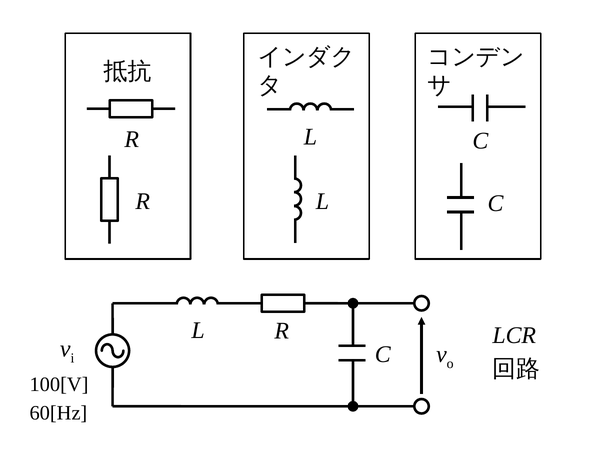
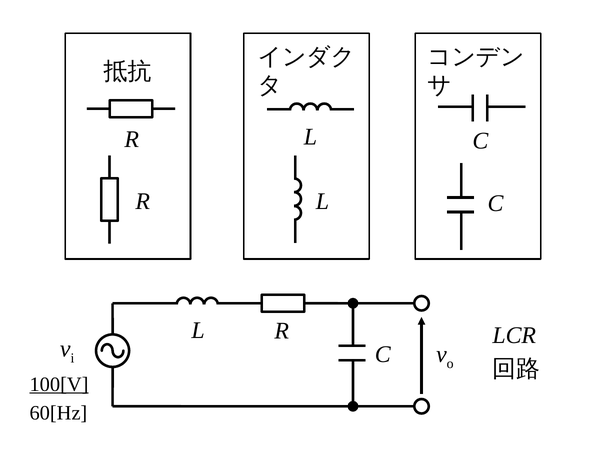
100[V underline: none -> present (59, 384)
